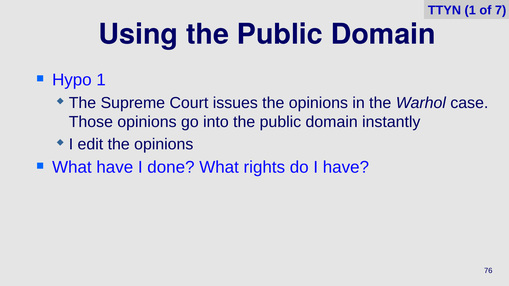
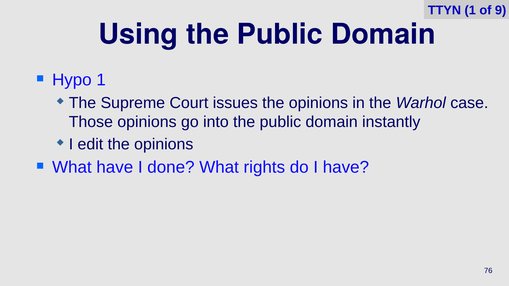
7: 7 -> 9 (501, 10)
